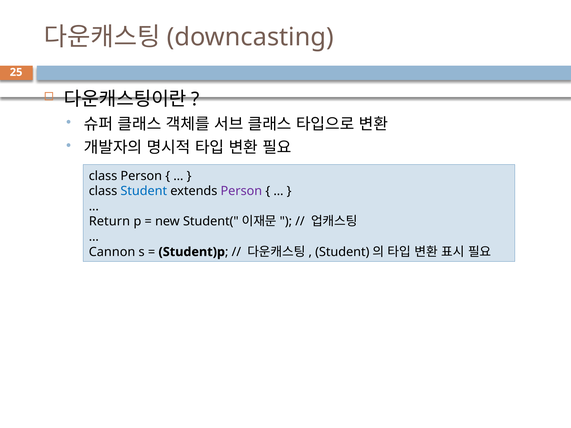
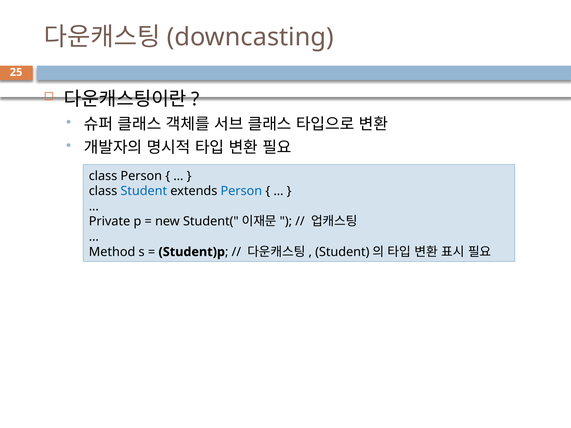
Person colour: purple -> blue (241, 191)
Return: Return -> Private (110, 222)
Cannon: Cannon -> Method (112, 252)
